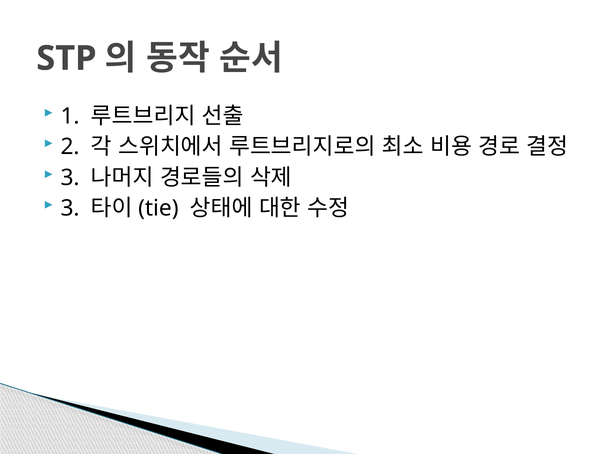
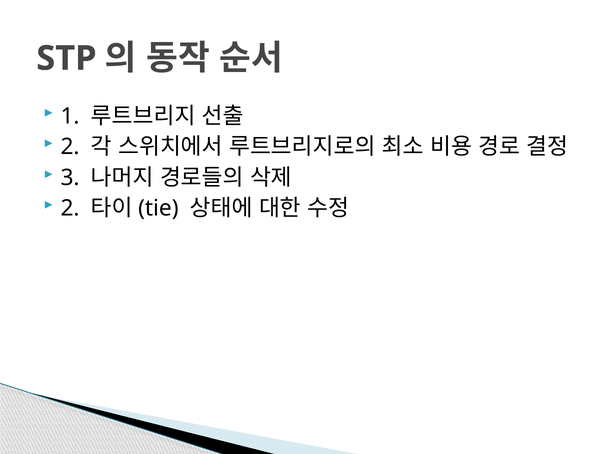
3: 3 -> 2 (70, 208)
